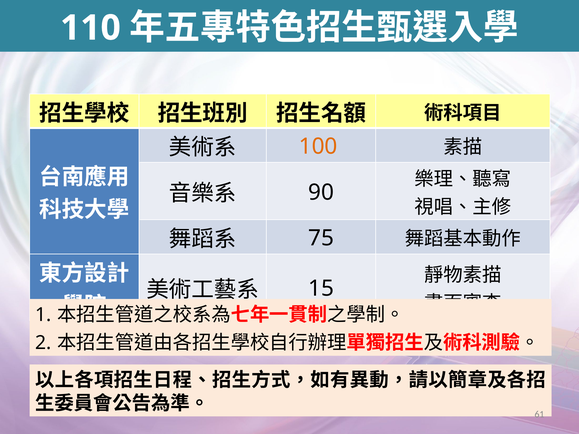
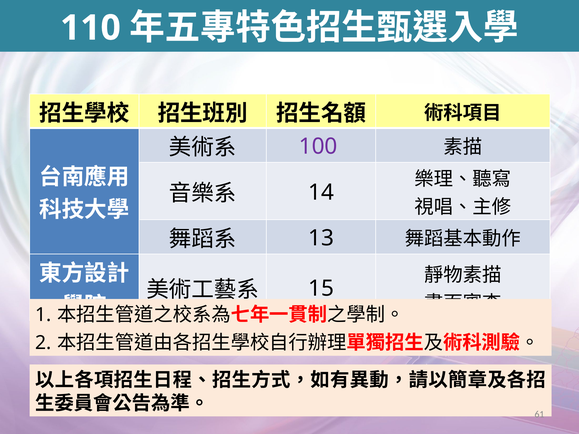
100 colour: orange -> purple (318, 147)
90: 90 -> 14 (321, 192)
75: 75 -> 13 (321, 238)
